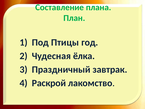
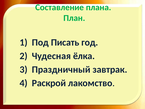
Птицы: Птицы -> Писать (65, 42)
